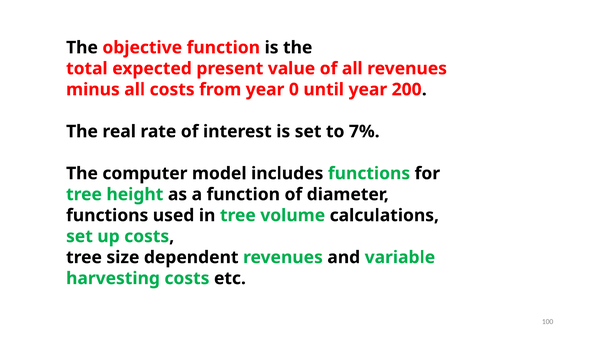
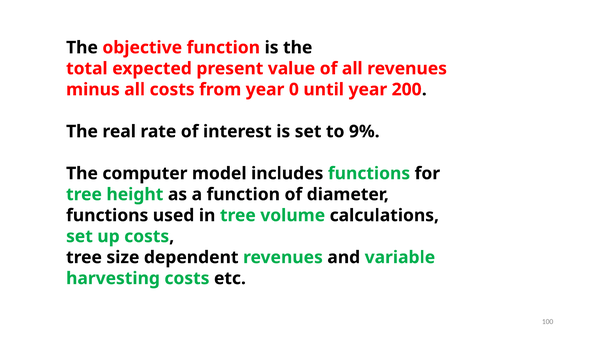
7%: 7% -> 9% (364, 131)
